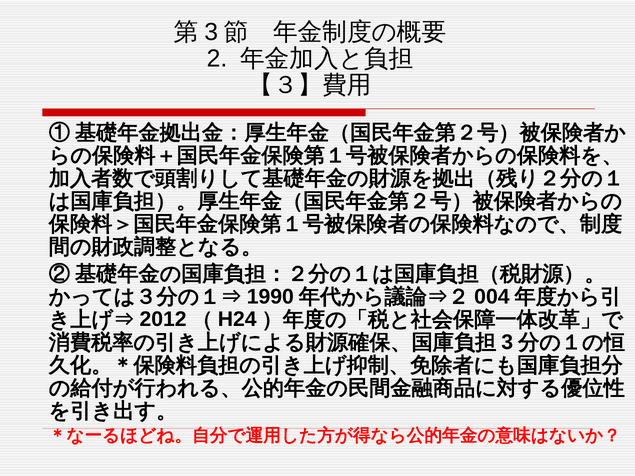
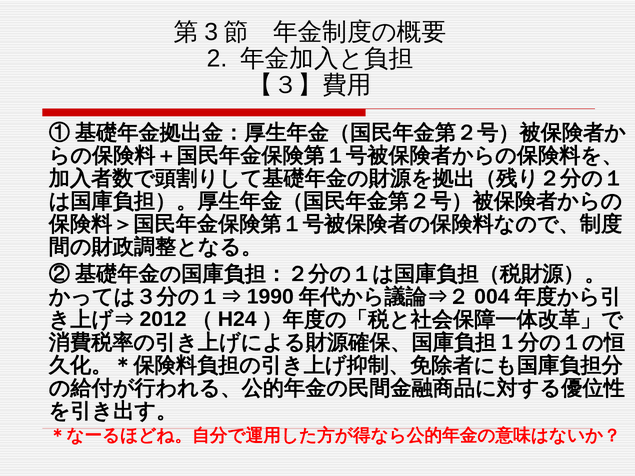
3: 3 -> 1 (507, 342)
